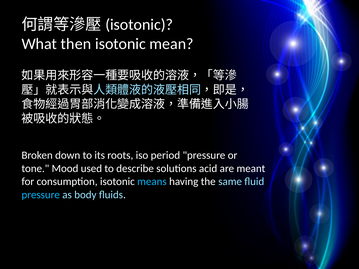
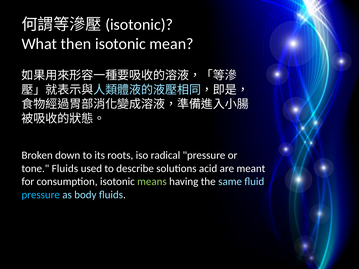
period: period -> radical (165, 155)
tone Mood: Mood -> Fluids (65, 169)
means colour: light blue -> light green (152, 182)
